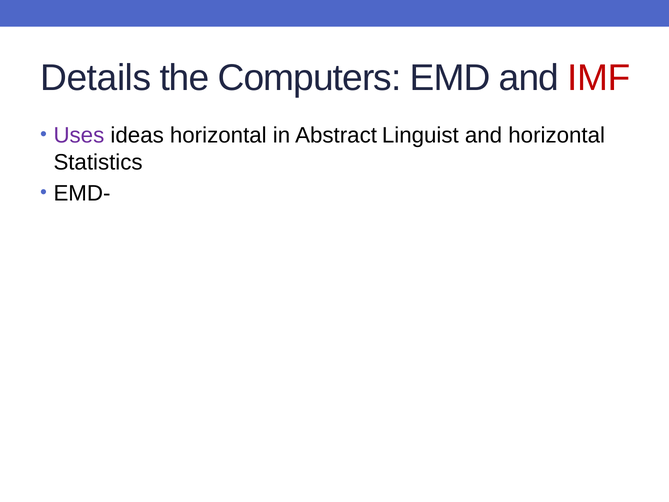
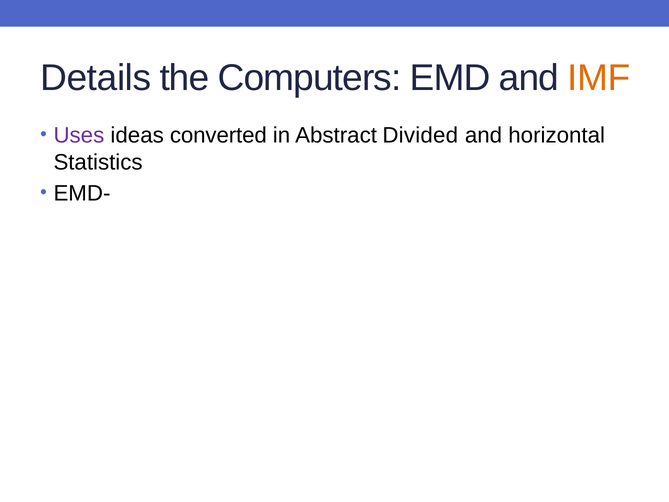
IMF colour: red -> orange (599, 78)
ideas horizontal: horizontal -> converted (218, 135)
Linguist: Linguist -> Divided (420, 135)
